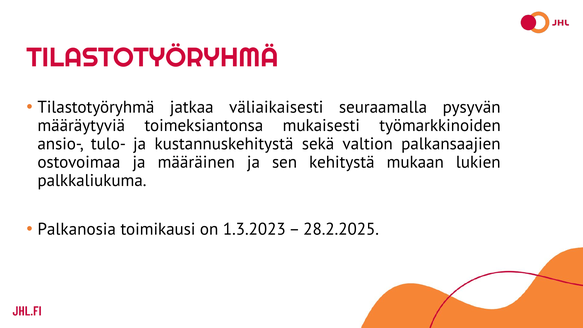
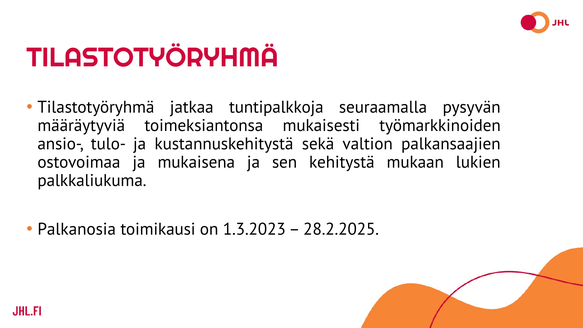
väliaikaisesti: väliaikaisesti -> tuntipalkkoja (276, 107)
määräinen: määräinen -> mukaisena (196, 162)
